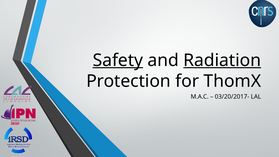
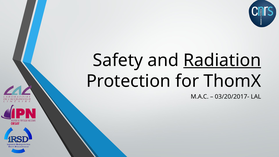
Safety underline: present -> none (118, 60)
